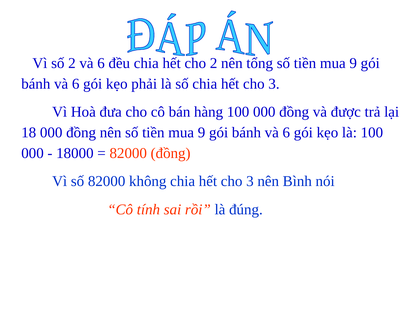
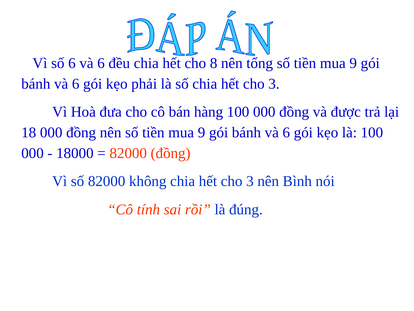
số 2: 2 -> 6 (72, 63)
cho 2: 2 -> 8 (214, 63)
